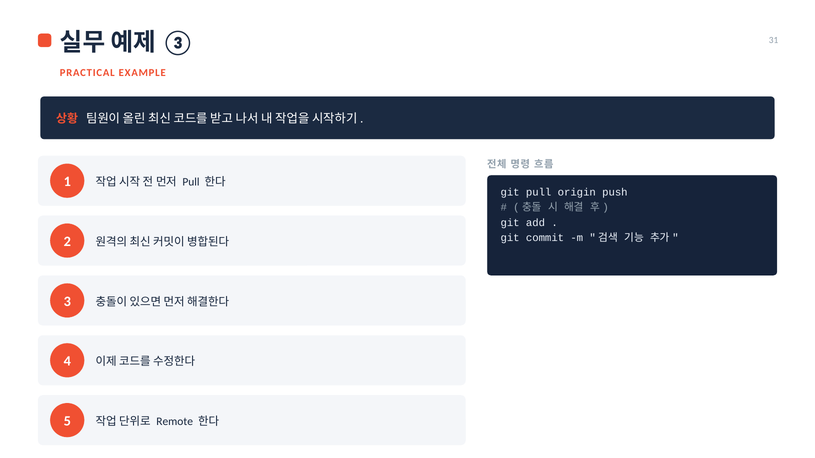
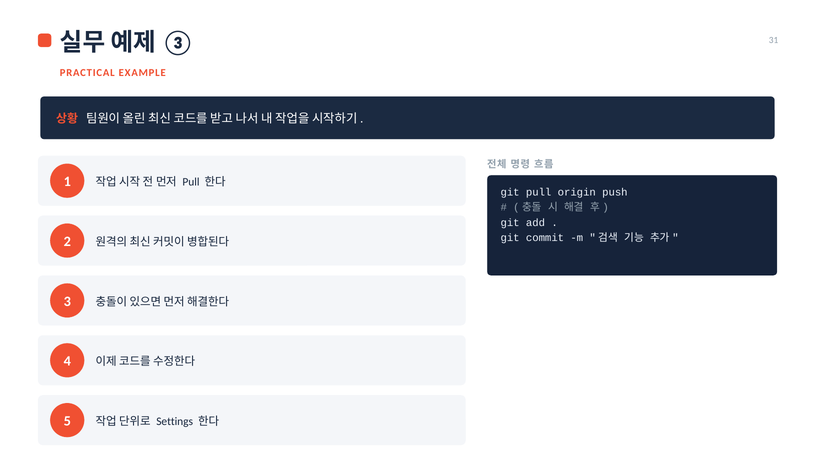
Remote: Remote -> Settings (175, 422)
